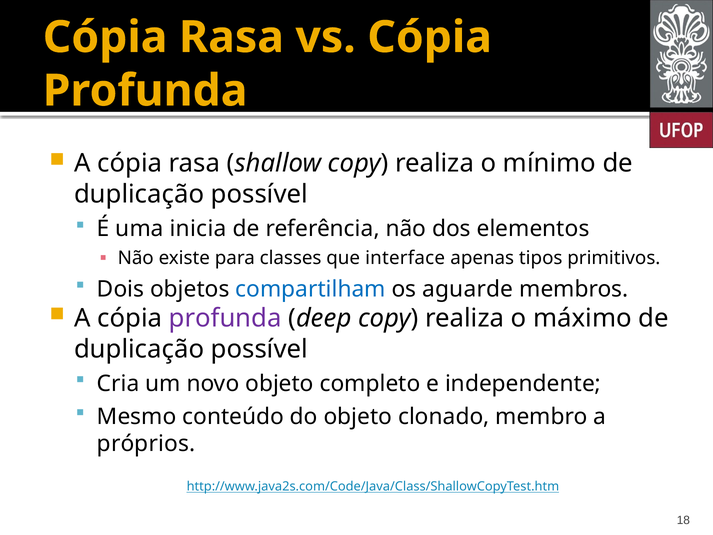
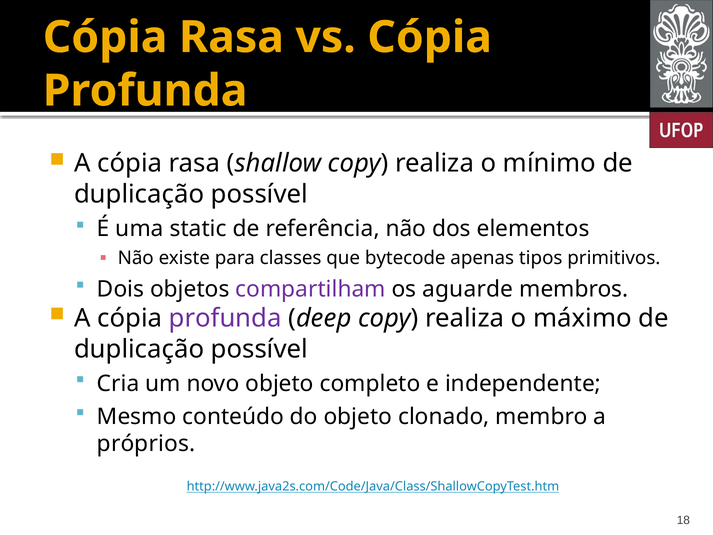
inicia: inicia -> static (198, 229)
interface: interface -> bytecode (405, 258)
compartilham colour: blue -> purple (311, 289)
